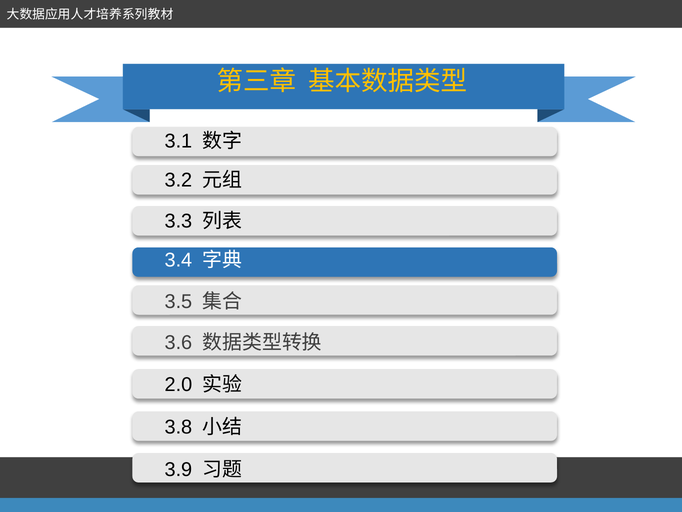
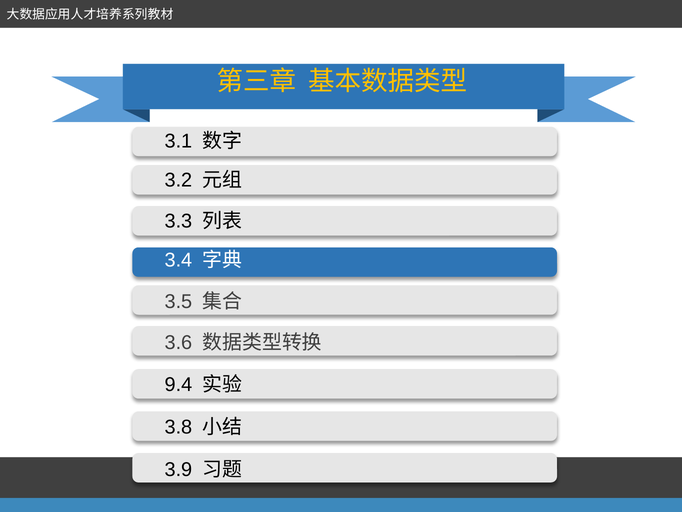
2.0: 2.0 -> 9.4 (178, 384)
